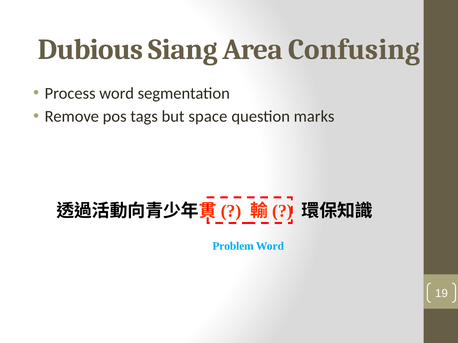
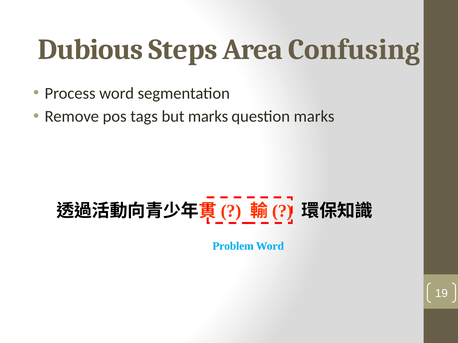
Siang: Siang -> Steps (183, 49)
but space: space -> marks (208, 117)
